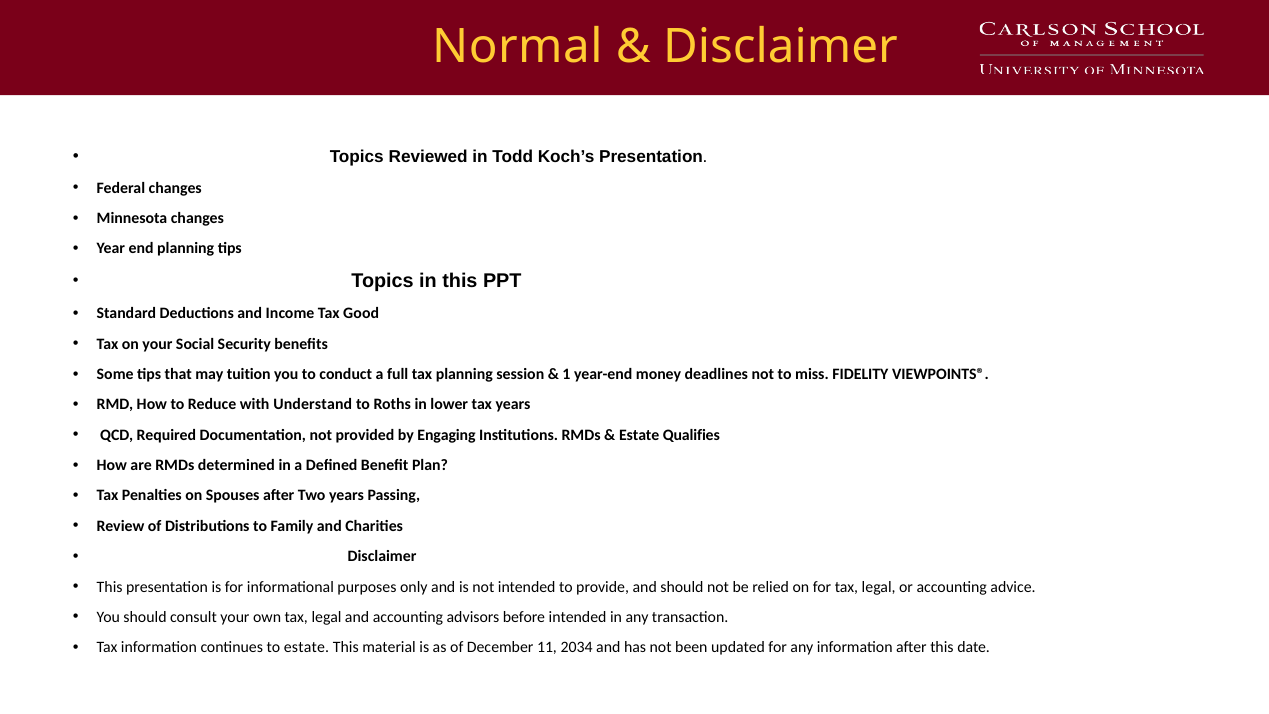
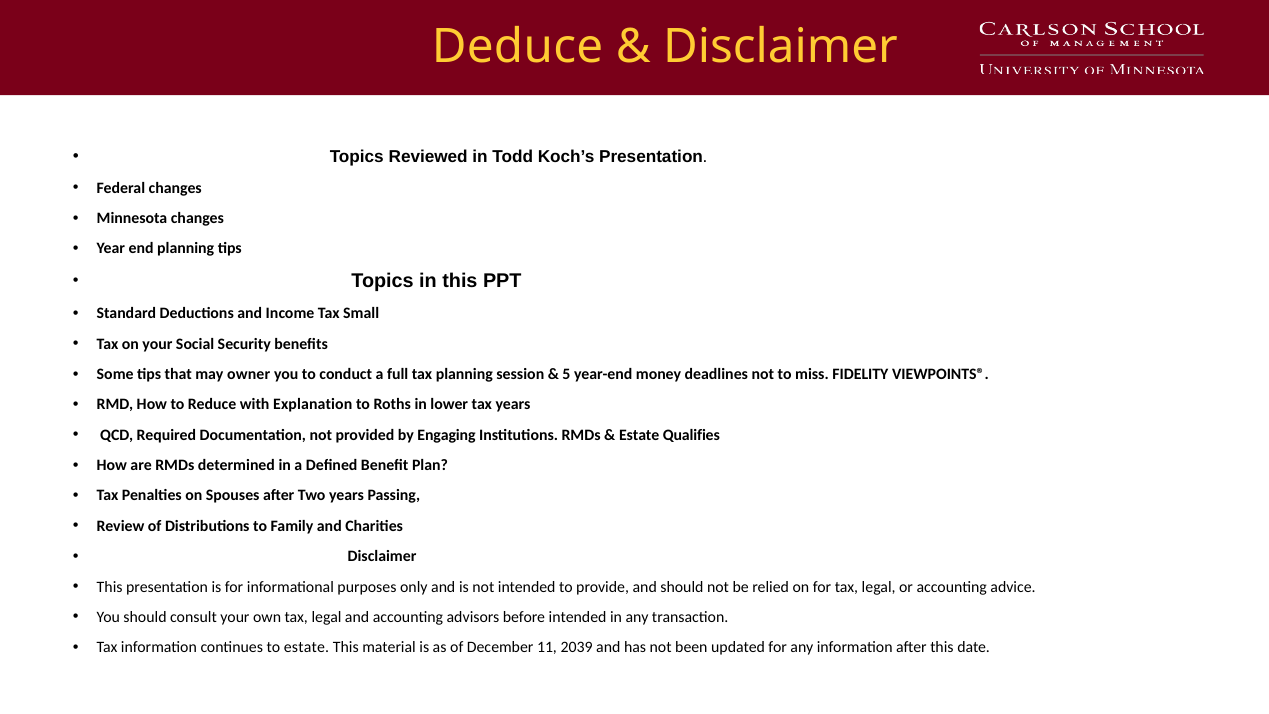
Normal: Normal -> Deduce (518, 47)
Good: Good -> Small (361, 314)
tuition: tuition -> owner (249, 374)
1: 1 -> 5 (566, 374)
Understand: Understand -> Explanation (313, 405)
2034: 2034 -> 2039 (577, 647)
